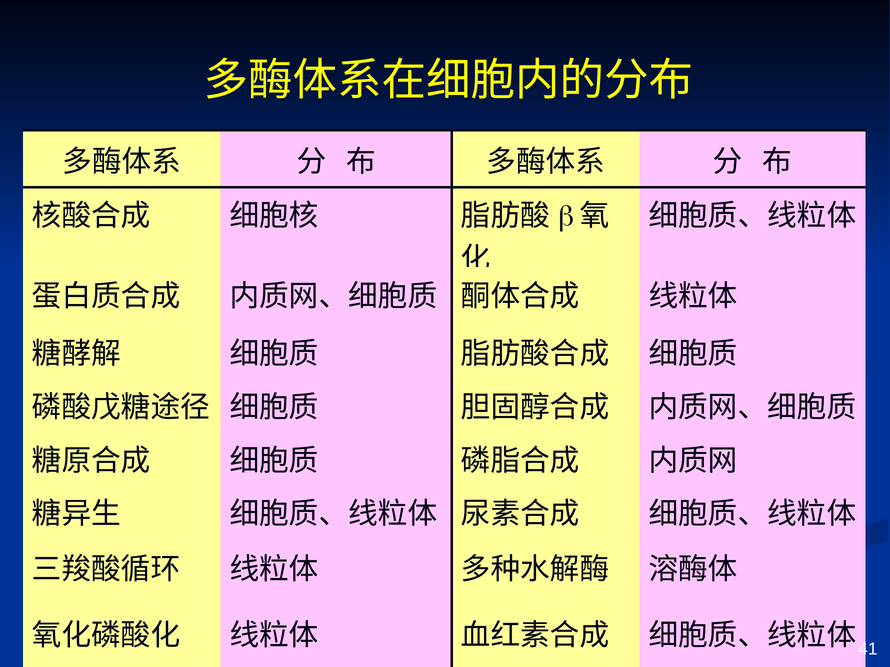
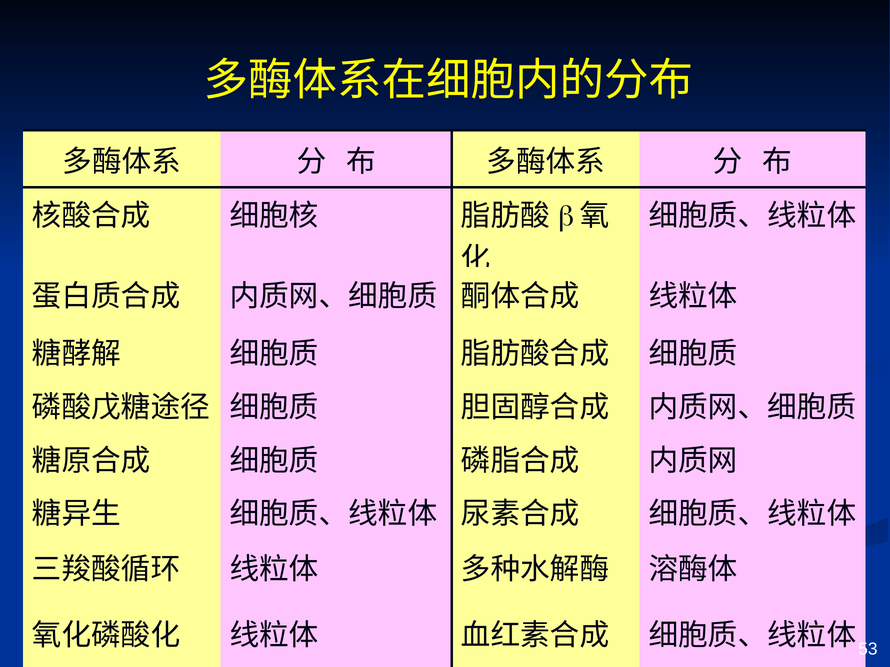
41: 41 -> 53 (868, 649)
